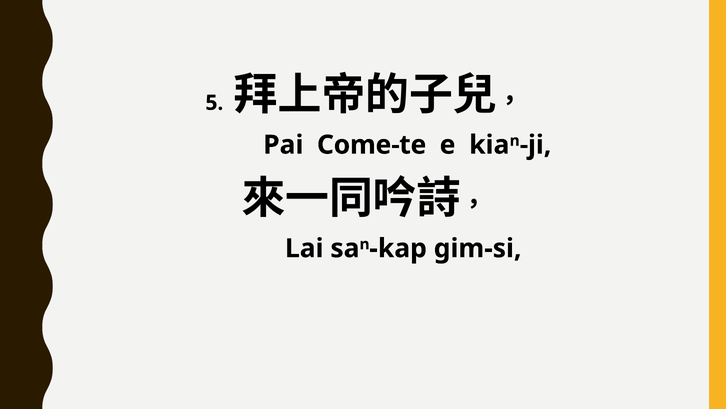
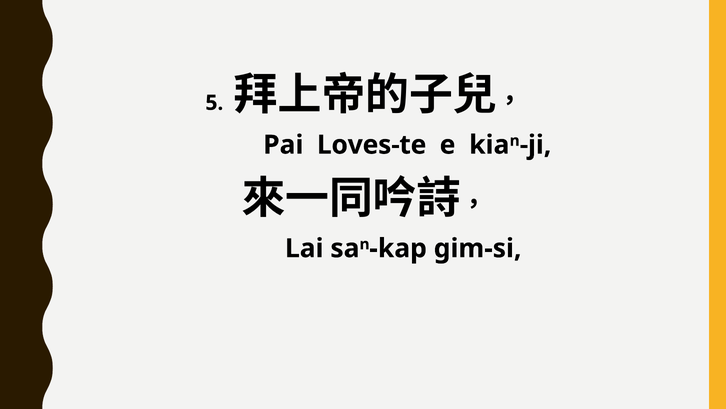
Come-te: Come-te -> Loves-te (372, 145)
